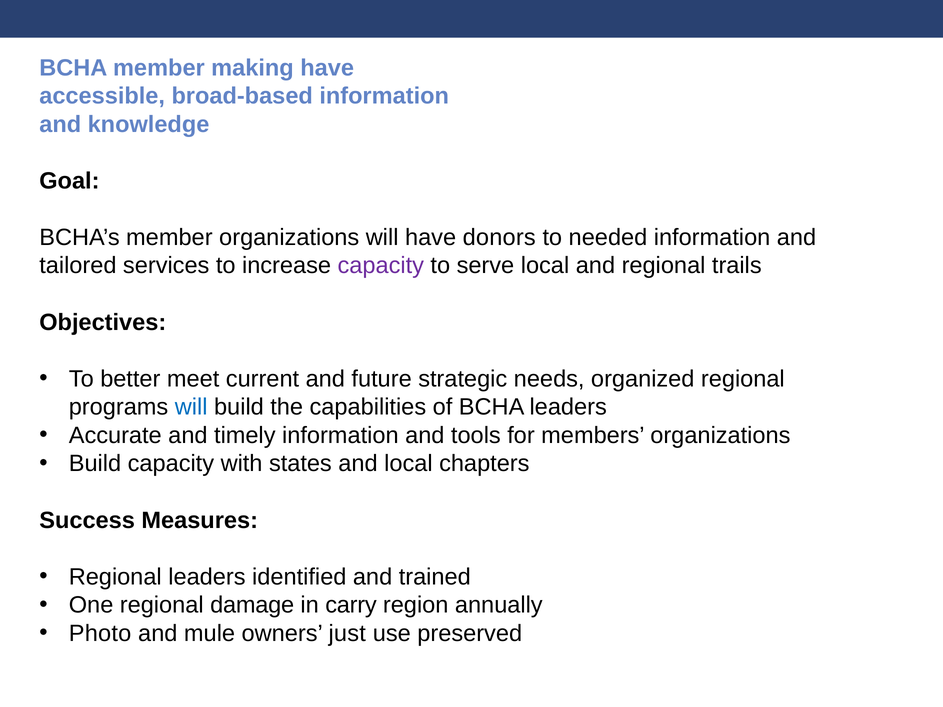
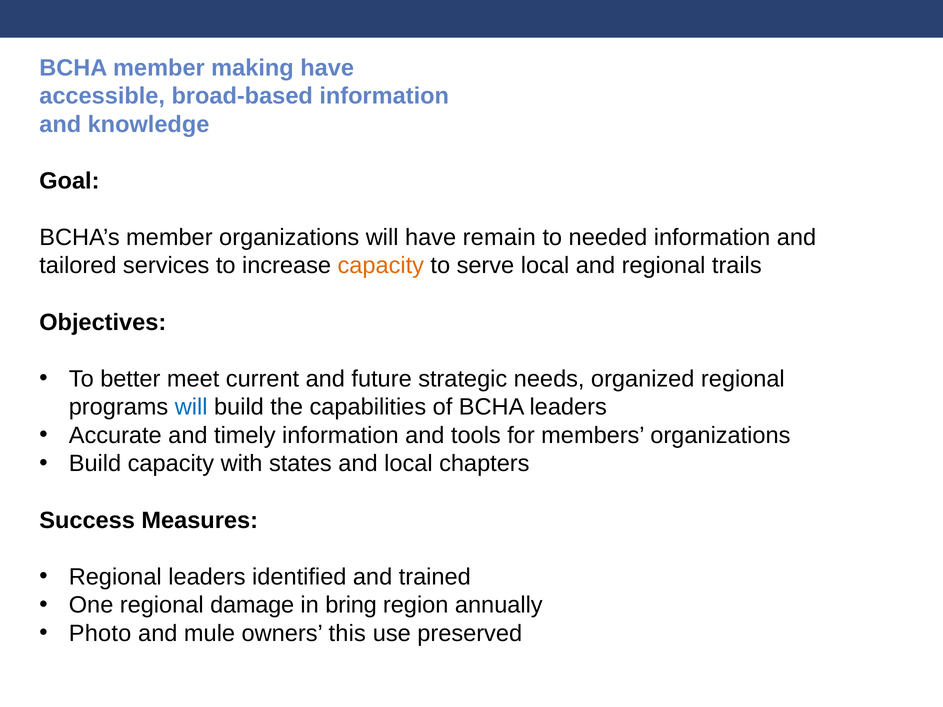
donors: donors -> remain (499, 238)
capacity colour: purple -> orange (381, 266)
carry: carry -> bring (351, 605)
just: just -> this (347, 634)
